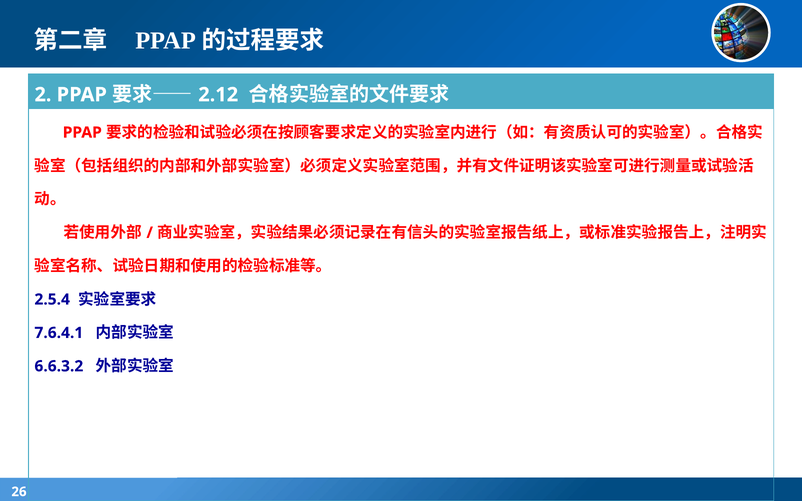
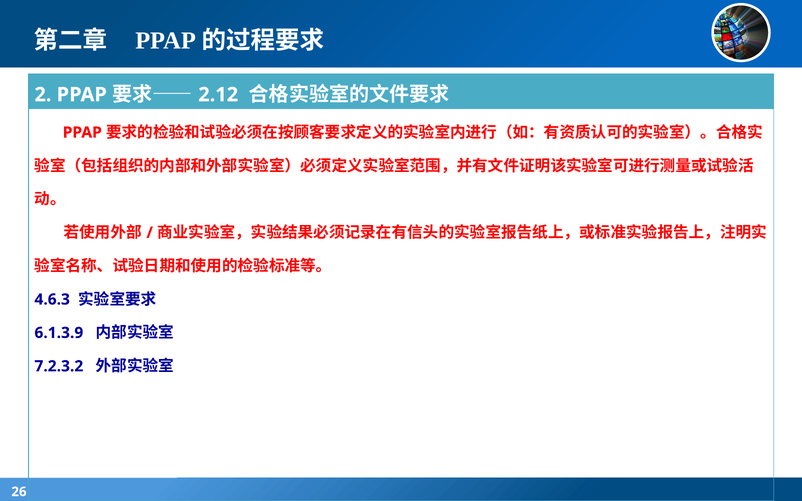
2.5.4: 2.5.4 -> 4.6.3 (52, 300)
7.6.4.1: 7.6.4.1 -> 6.1.3.9 (59, 333)
6.6.3.2: 6.6.3.2 -> 7.2.3.2 (59, 366)
